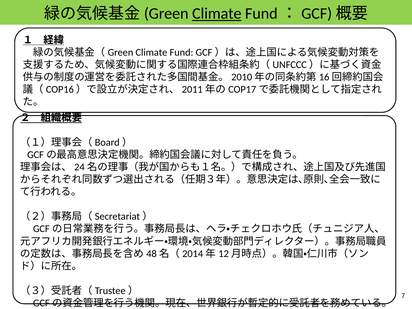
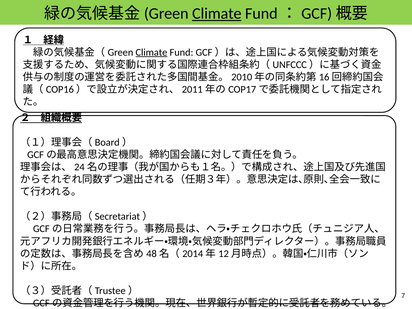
Climate underline: none -> present (151, 52)
